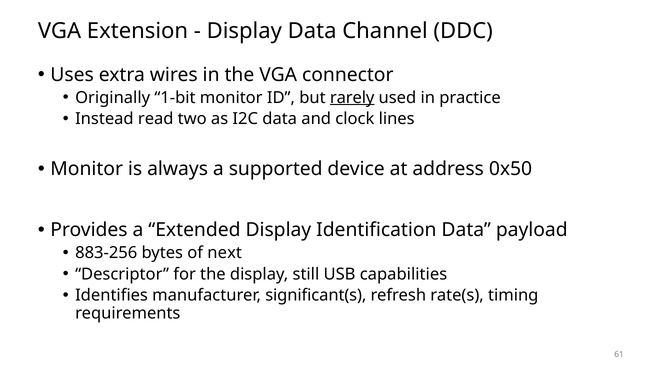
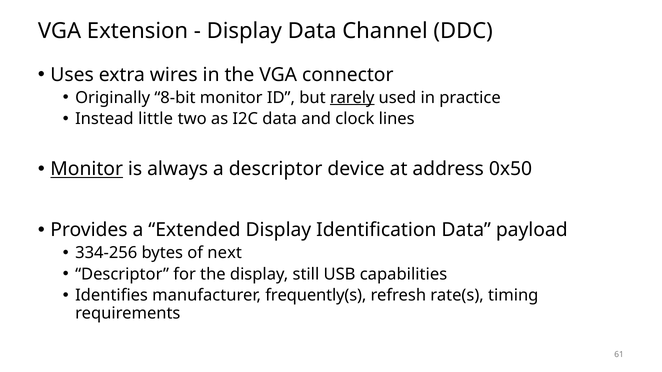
1-bit: 1-bit -> 8-bit (175, 98)
read: read -> little (156, 119)
Monitor underline: none -> present (87, 169)
a supported: supported -> descriptor (276, 169)
883-256: 883-256 -> 334-256 (106, 253)
significant(s: significant(s -> frequently(s (316, 296)
